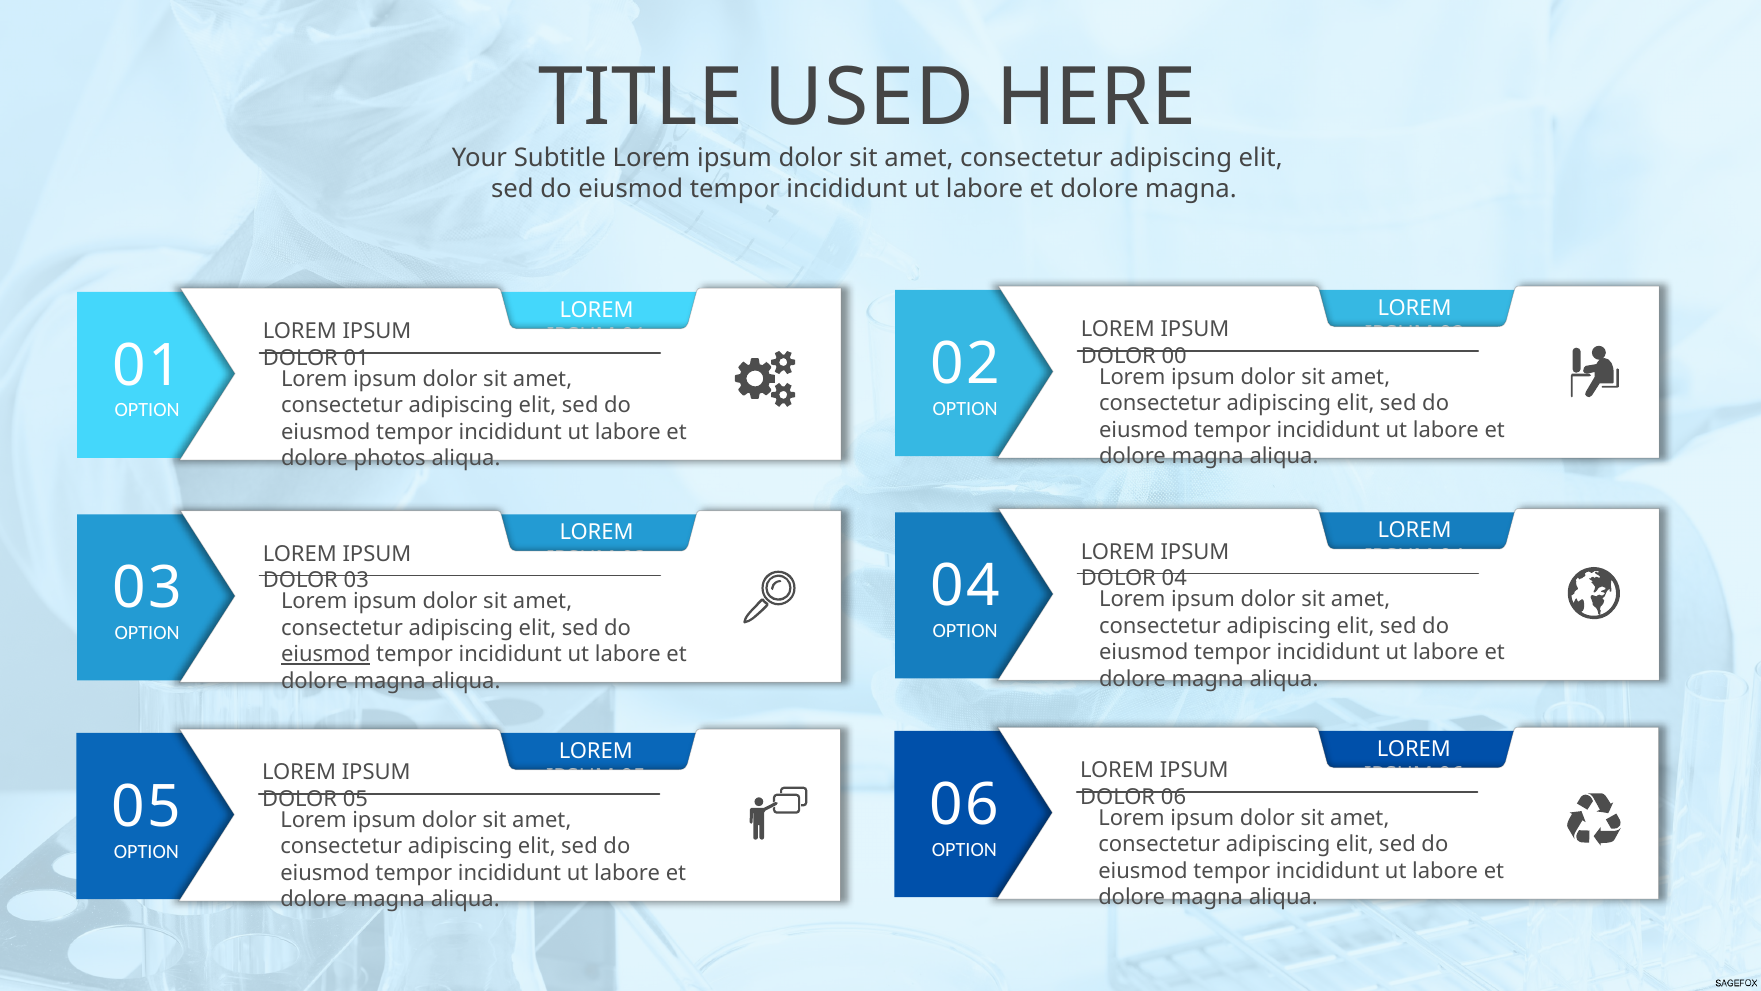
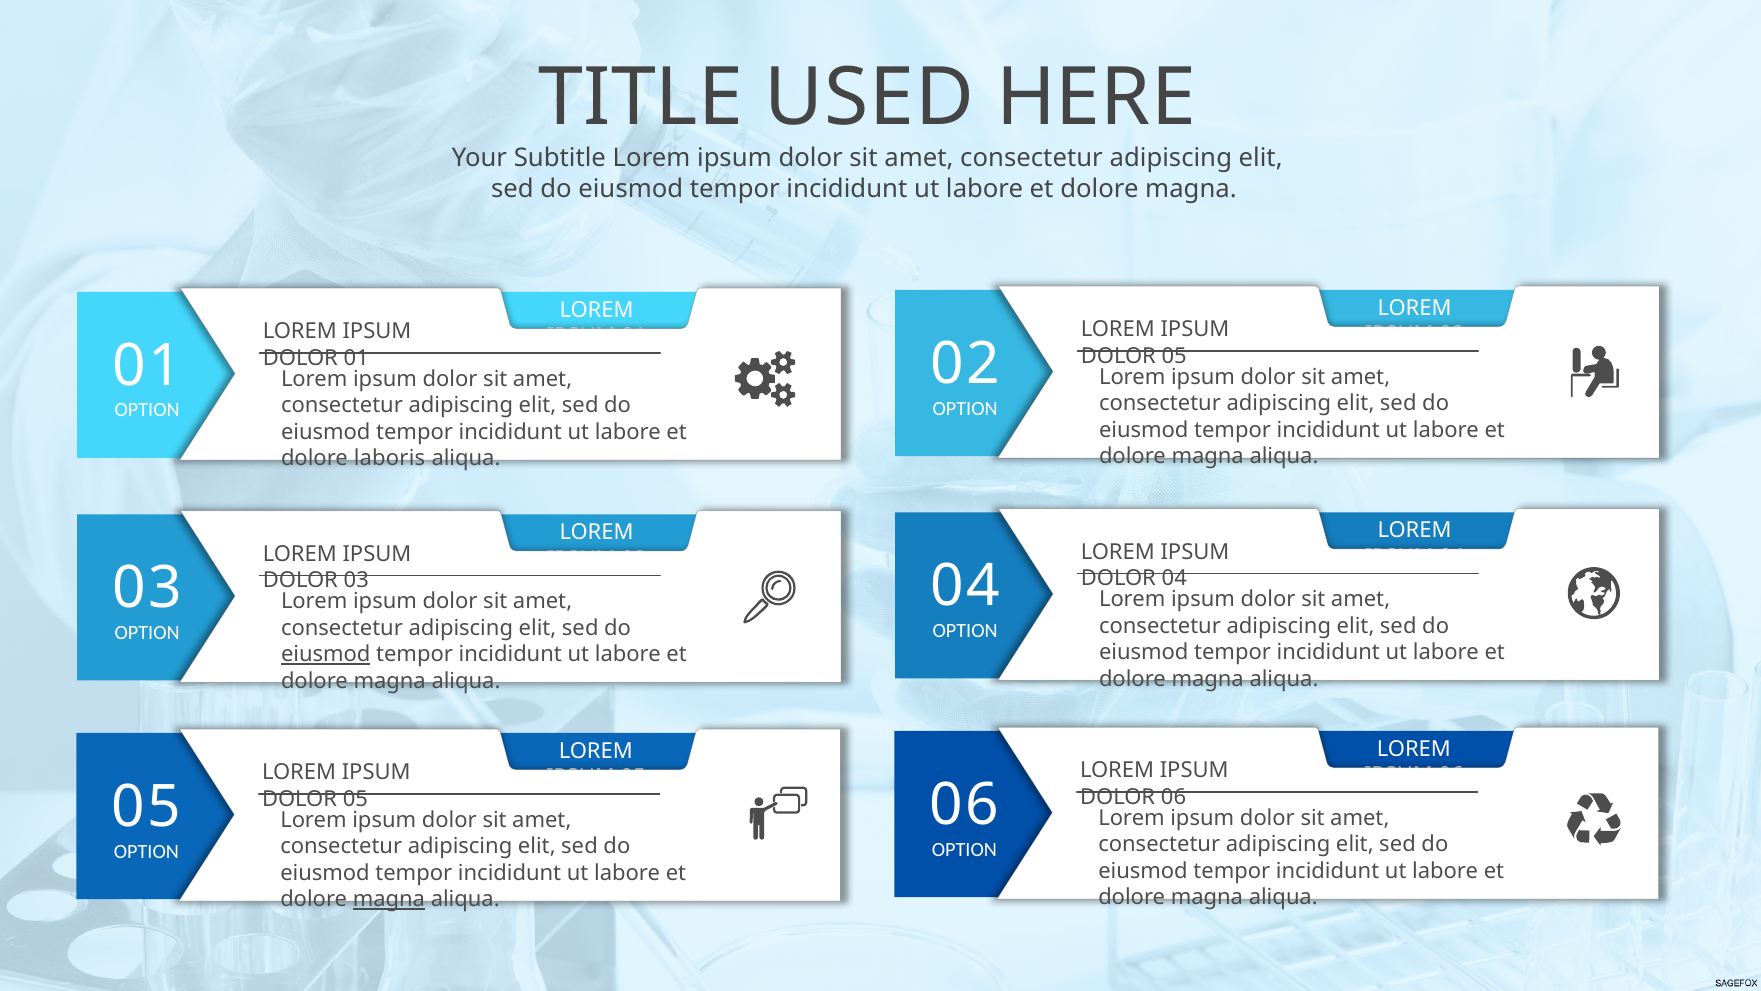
00: 00 -> 05 (1174, 356)
photos: photos -> laboris (389, 458)
magna underline: none -> present (389, 899)
